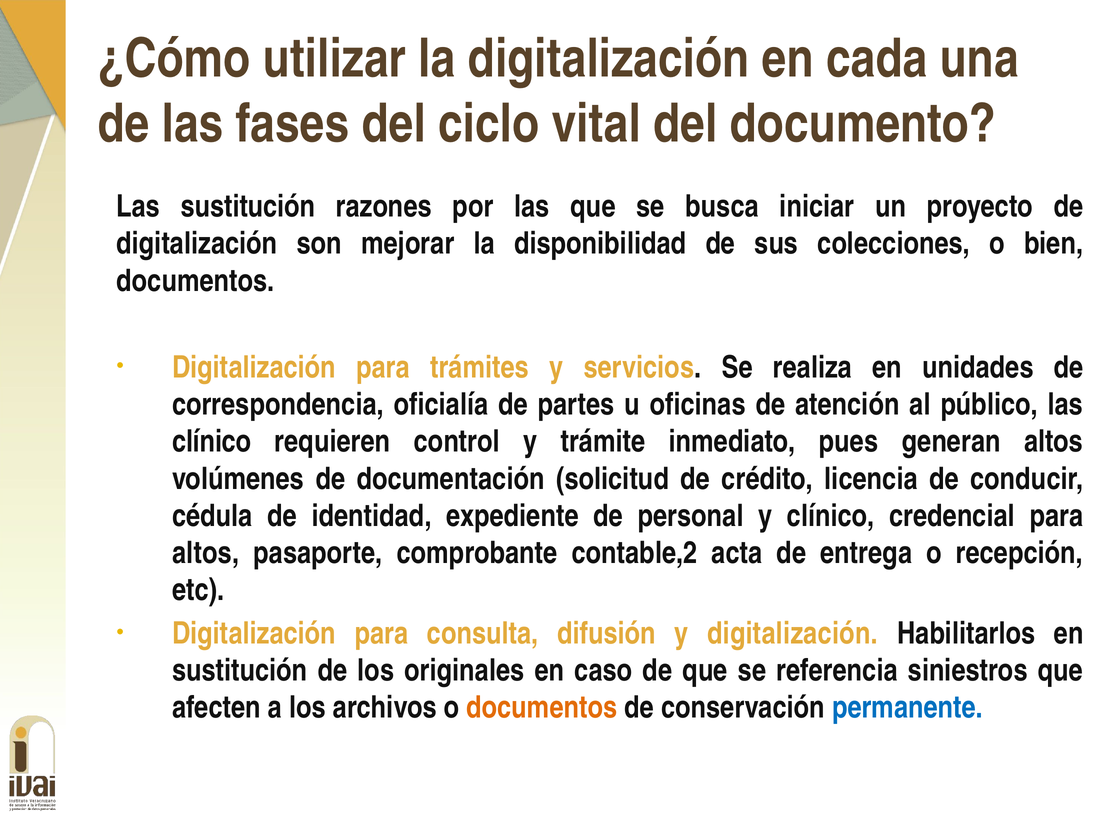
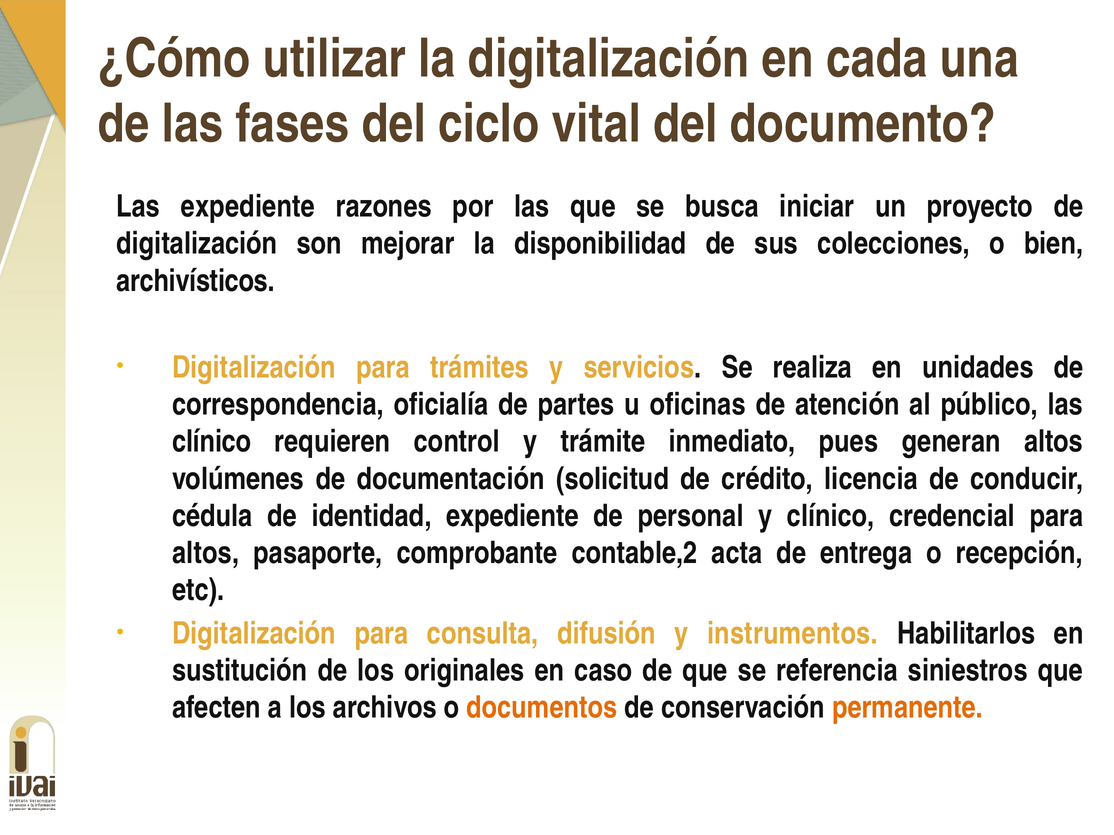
Las sustitución: sustitución -> expediente (248, 207)
documentos: documentos -> archivísticos (196, 281)
y digitalización: digitalización -> instrumentos (792, 634)
permanente colour: blue -> orange (907, 708)
